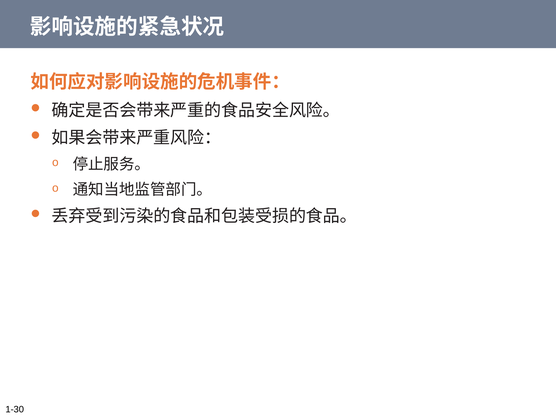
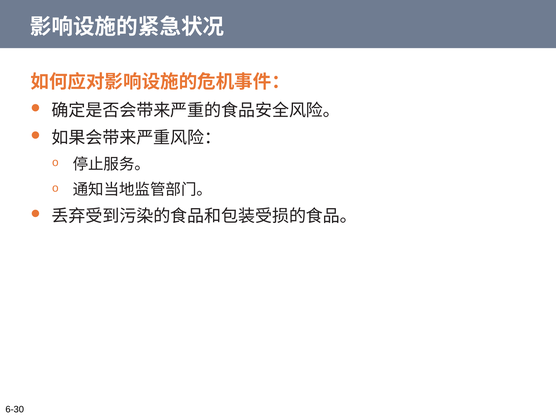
1-30: 1-30 -> 6-30 (15, 409)
